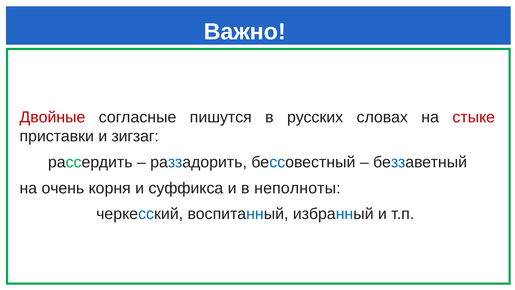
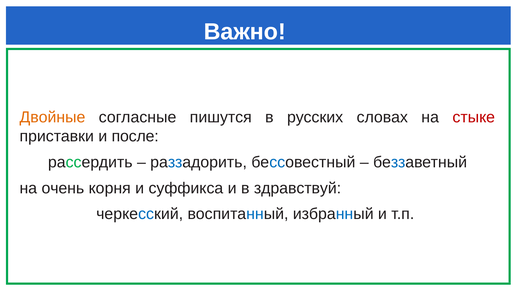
Двойные colour: red -> orange (52, 117)
зигзаг: зигзаг -> после (135, 136)
неполноты: неполноты -> здравствуй (298, 188)
